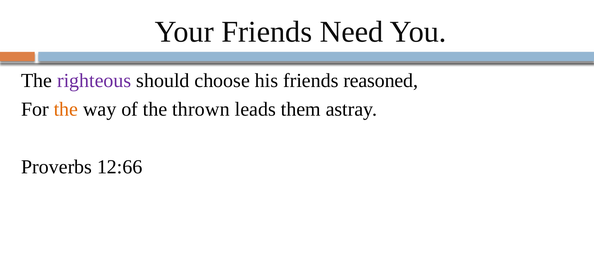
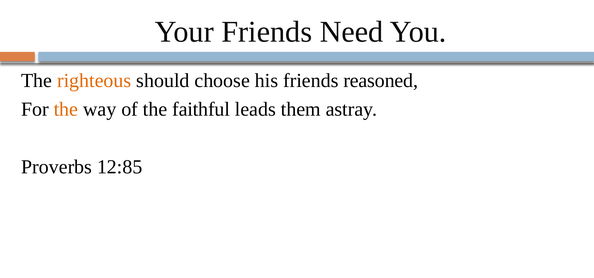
righteous colour: purple -> orange (94, 81)
thrown: thrown -> faithful (201, 110)
12:66: 12:66 -> 12:85 (120, 167)
